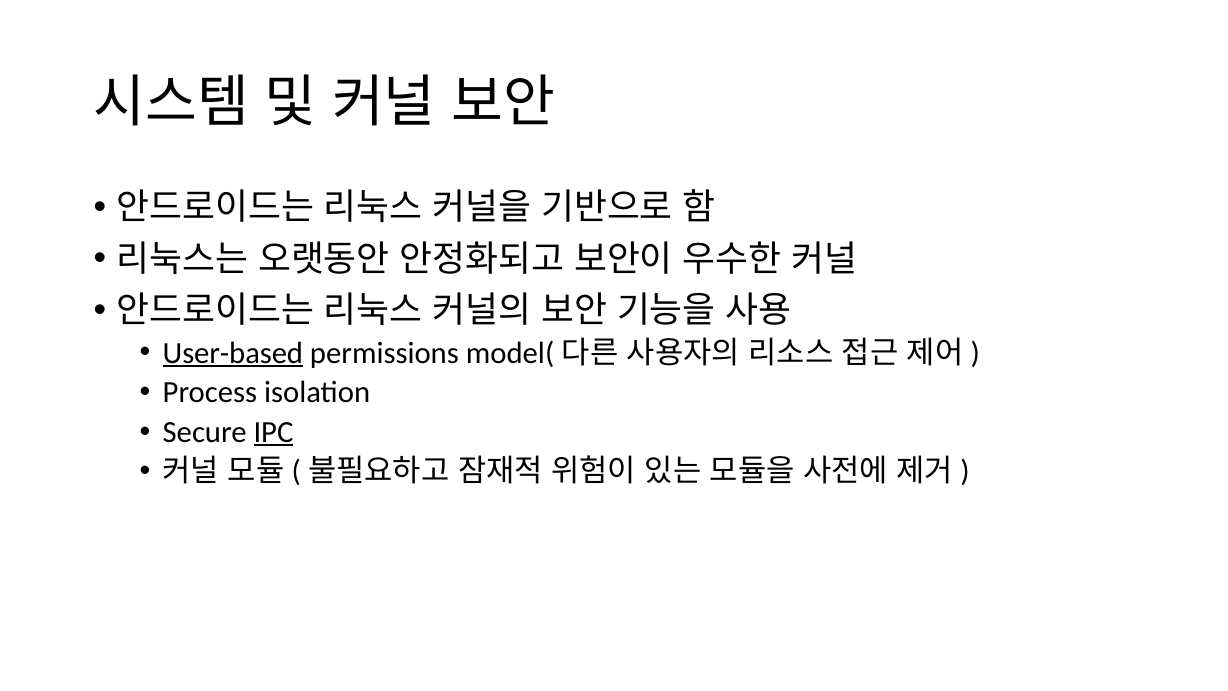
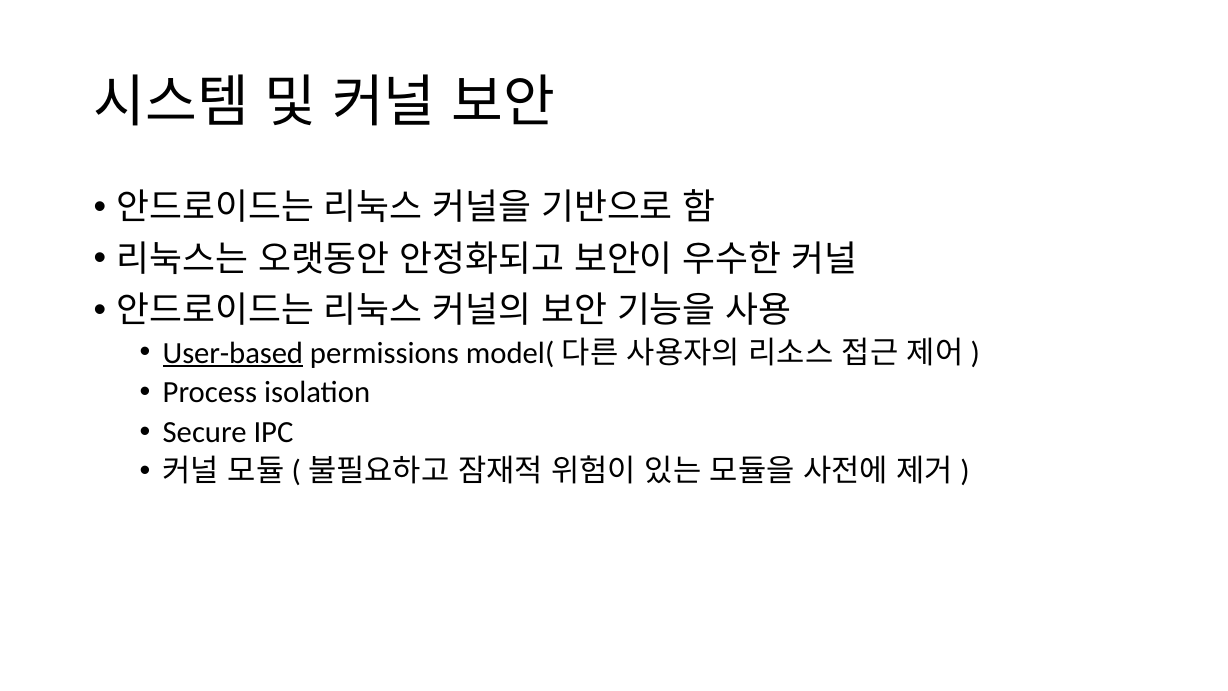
IPC underline: present -> none (273, 432)
